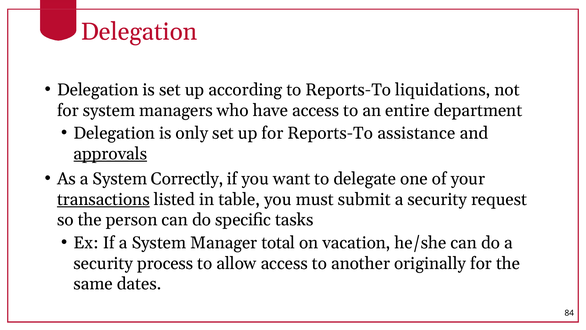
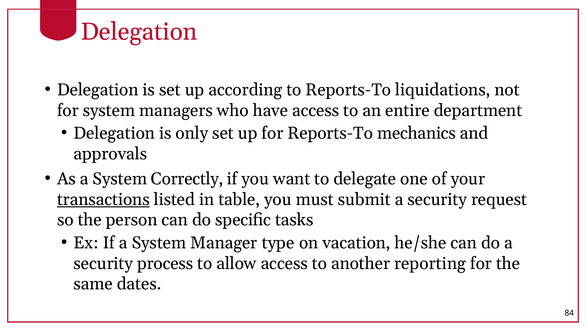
assistance: assistance -> mechanics (417, 133)
approvals underline: present -> none (110, 154)
total: total -> type (278, 243)
originally: originally -> reporting (430, 263)
